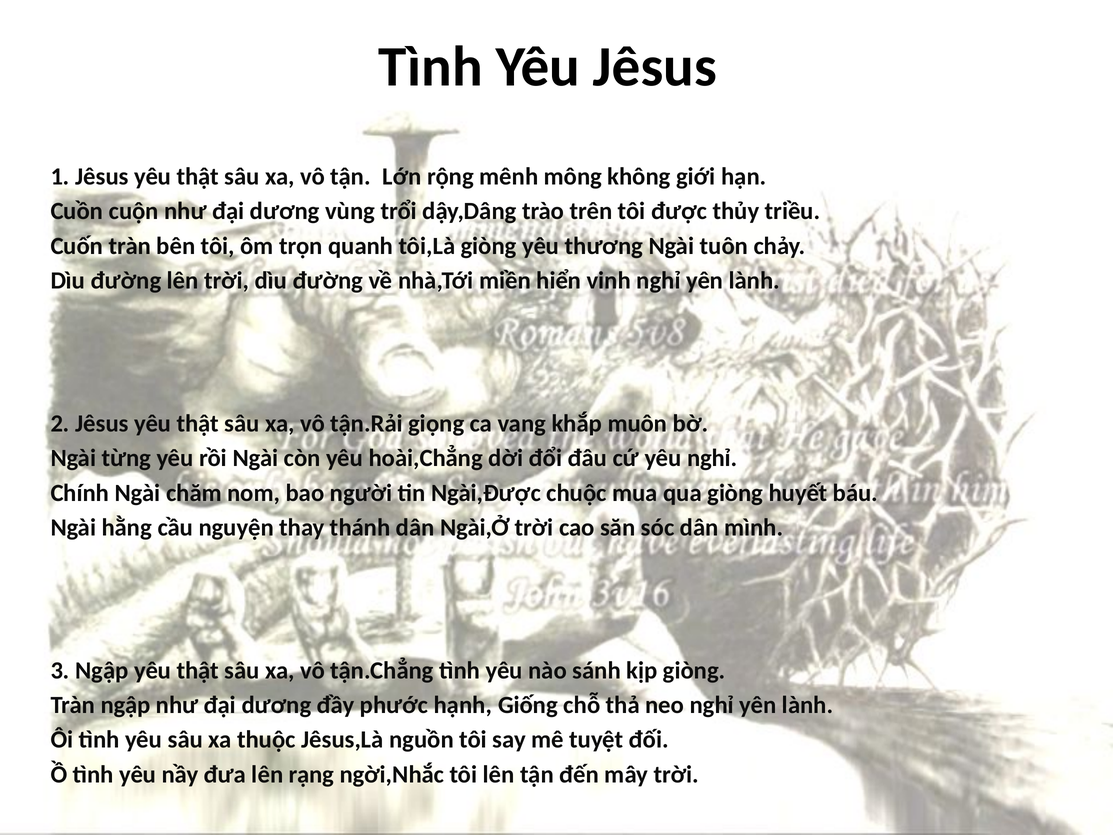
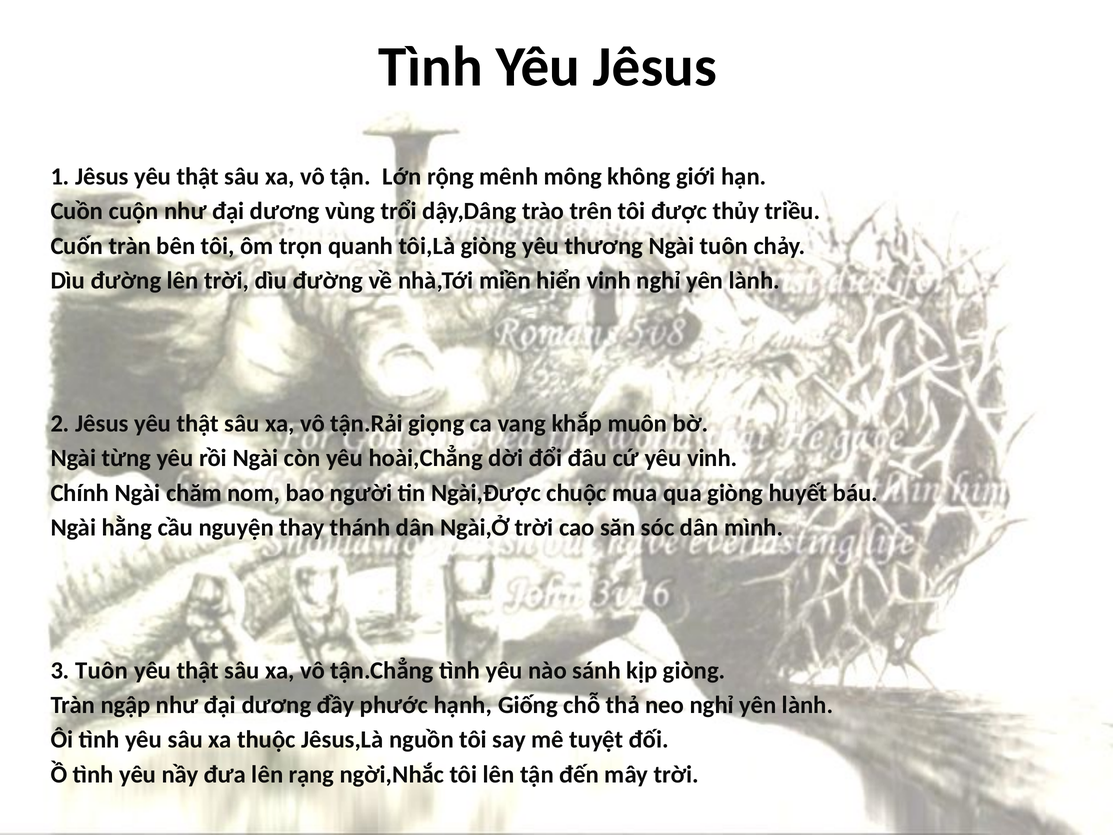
yêu nghỉ: nghỉ -> vinh (712, 458)
3 Ngập: Ngập -> Tuôn (102, 670)
